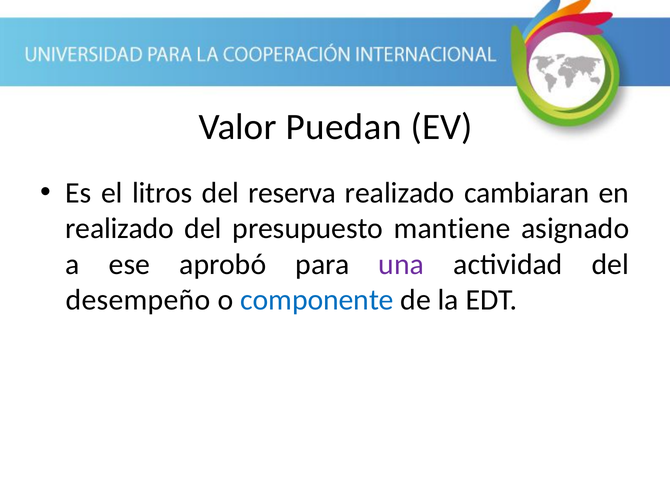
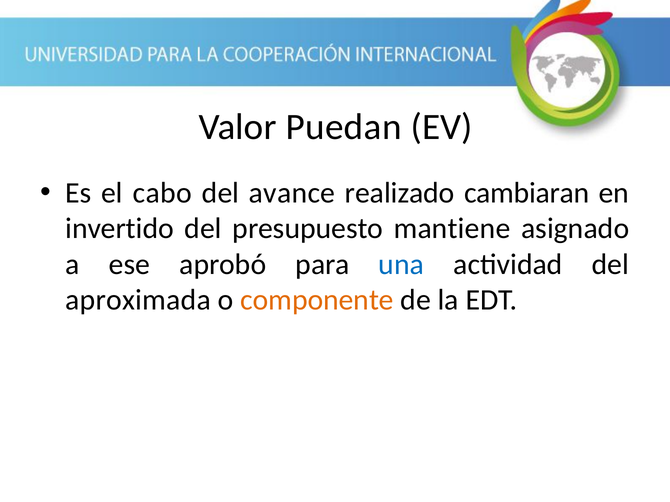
litros: litros -> cabo (162, 193)
reserva: reserva -> avance (292, 193)
realizado: realizado -> invertido (120, 229)
una colour: purple -> blue (401, 265)
desempeño: desempeño -> aproximada (138, 300)
componente colour: blue -> orange (317, 300)
